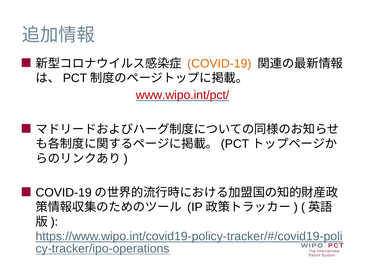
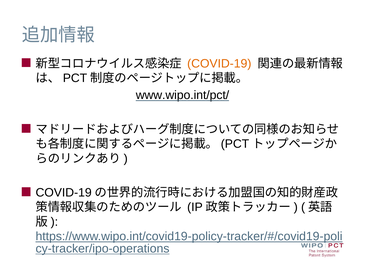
www.wipo.int/pct/ colour: red -> black (183, 95)
